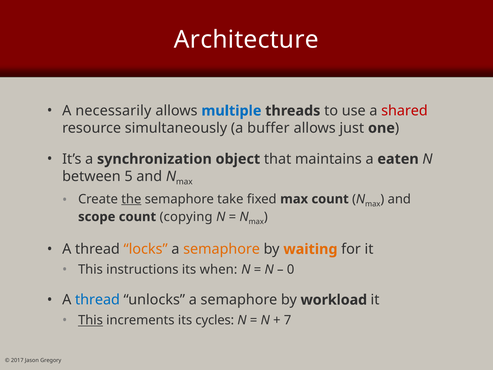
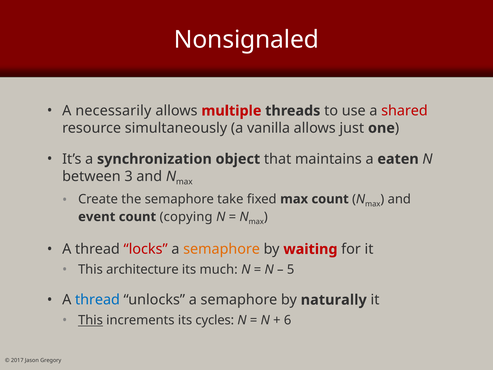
Architecture: Architecture -> Nonsignaled (247, 40)
multiple colour: blue -> red (231, 111)
buffer: buffer -> vanilla (269, 128)
5: 5 -> 3 (129, 176)
the underline: present -> none (131, 199)
scope: scope -> event (97, 217)
locks colour: orange -> red (146, 249)
waiting colour: orange -> red (310, 249)
instructions: instructions -> architecture (142, 269)
when: when -> much (219, 269)
0: 0 -> 5 (291, 269)
workload: workload -> naturally (334, 300)
7: 7 -> 6 (288, 320)
